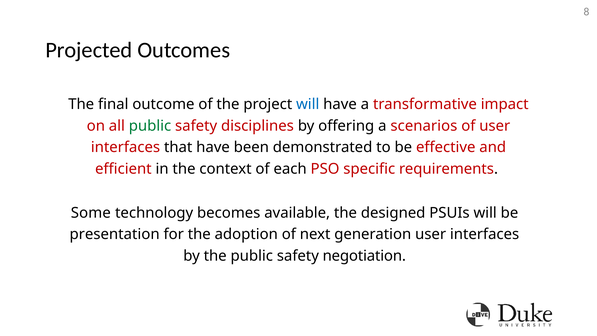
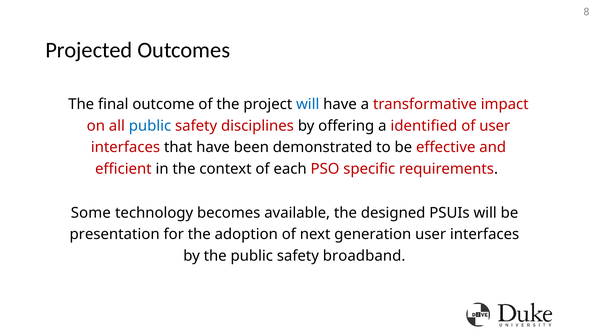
public colour: green -> blue (150, 126)
scenarios: scenarios -> identified (424, 126)
negotiation: negotiation -> broadband (364, 256)
